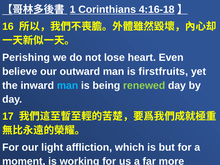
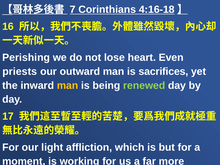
1: 1 -> 7 (73, 10)
believe: believe -> priests (20, 71)
firstfruits: firstfruits -> sacrifices (163, 71)
man colour: light blue -> yellow (68, 85)
